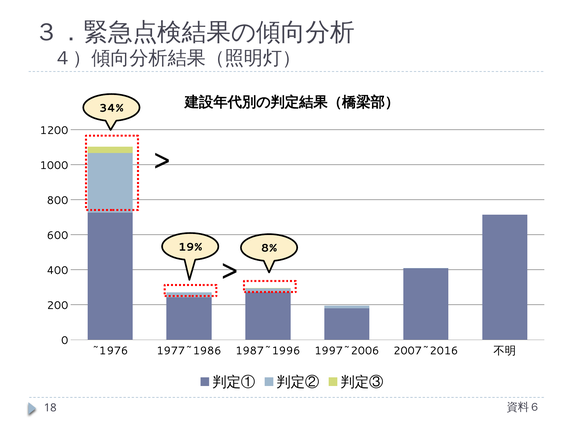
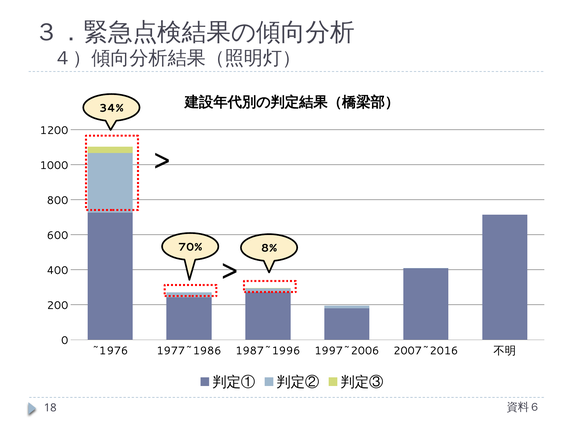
19%: 19% -> 70% (190, 247)
